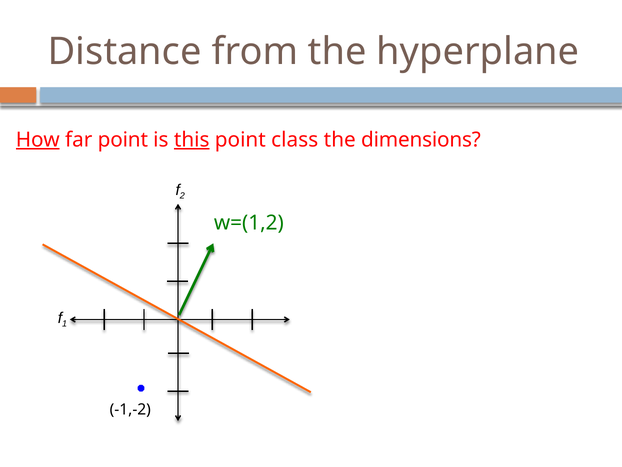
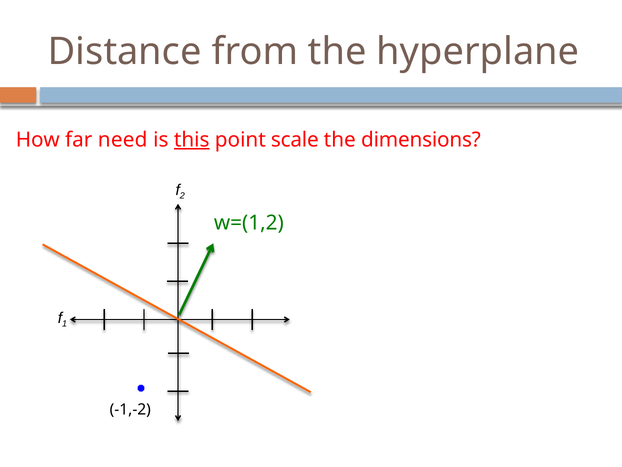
How underline: present -> none (38, 140)
far point: point -> need (123, 140)
class: class -> scale (295, 140)
